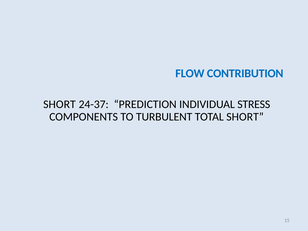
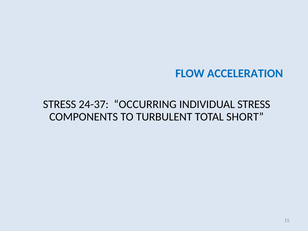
CONTRIBUTION: CONTRIBUTION -> ACCELERATION (245, 73)
SHORT: SHORT -> STRESS (60, 104)
PREDICTION: PREDICTION -> OCCURRING (145, 104)
